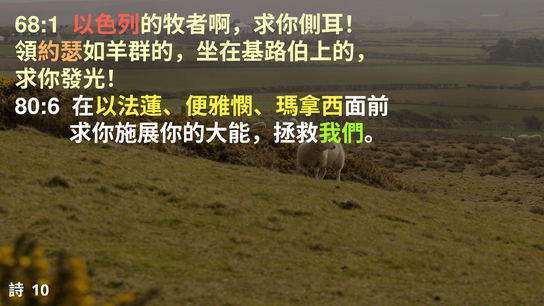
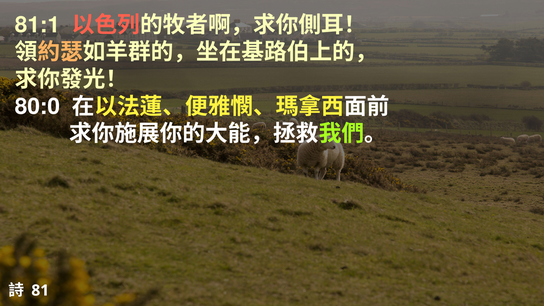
68:1: 68:1 -> 81:1 (38, 25)
80:6: 80:6 -> 80:0 (38, 107)
10: 10 -> 81 (40, 290)
